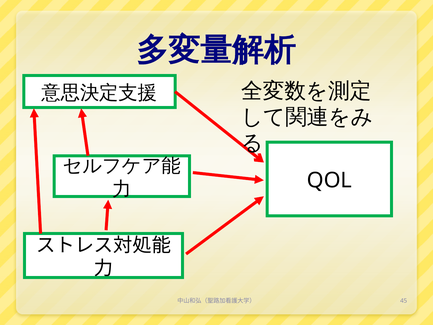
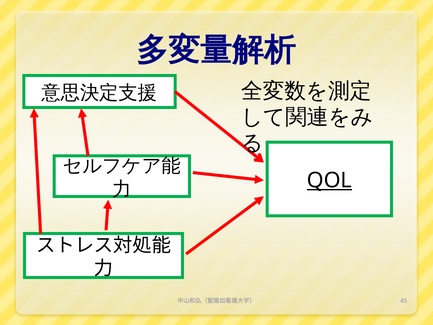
QOL underline: none -> present (329, 180)
